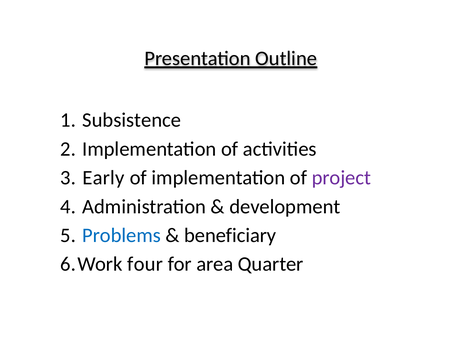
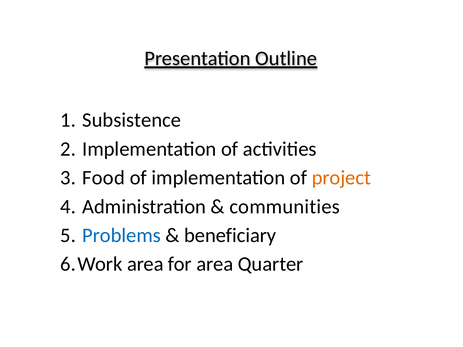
Early: Early -> Food (104, 178)
project colour: purple -> orange (341, 178)
development: development -> communities (285, 207)
four: four -> area (145, 264)
